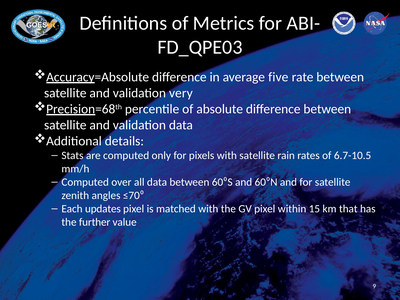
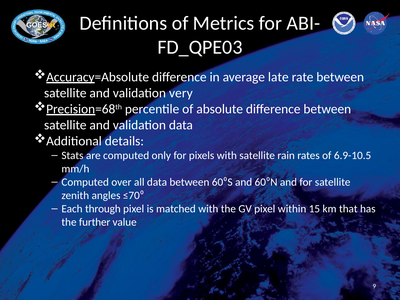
five: five -> late (278, 77)
6.7-10.5: 6.7-10.5 -> 6.9-10.5 (353, 156)
updates: updates -> through (103, 209)
